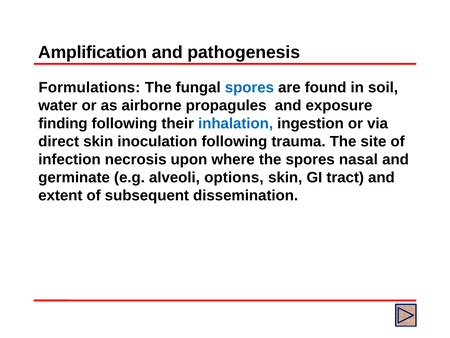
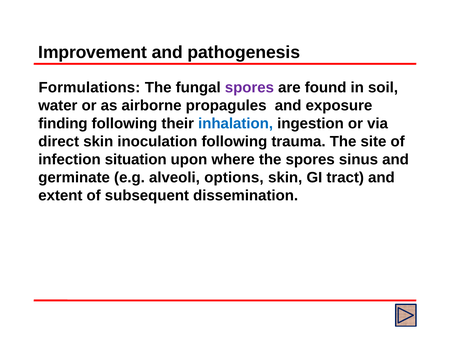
Amplification: Amplification -> Improvement (93, 52)
spores colour: blue -> purple (249, 87)
necrosis: necrosis -> situation (136, 159)
nasal: nasal -> sinus (358, 159)
